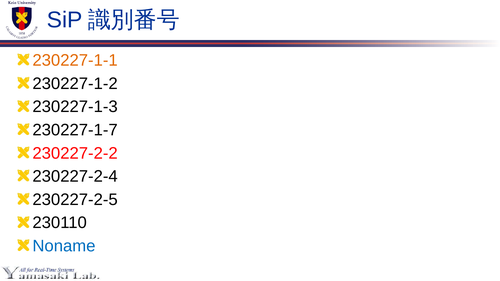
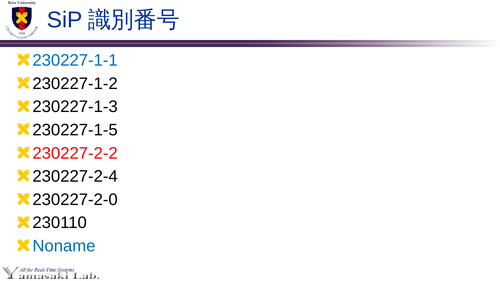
230227-1-1 colour: orange -> blue (75, 60)
230227-1-7: 230227-1-7 -> 230227-1-5 (75, 130)
230227-2-5: 230227-2-5 -> 230227-2-0 (75, 200)
